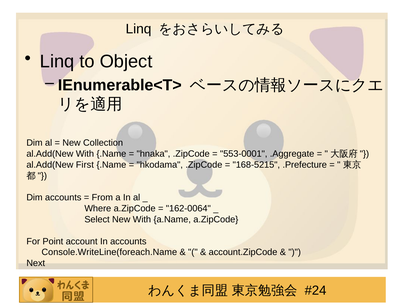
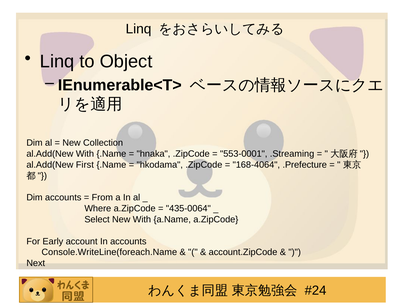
.Aggregate: .Aggregate -> .Streaming (292, 154)
168-5215: 168-5215 -> 168-4064 (256, 164)
162-0064: 162-0064 -> 435-0064 (188, 208)
Point: Point -> Early (53, 241)
